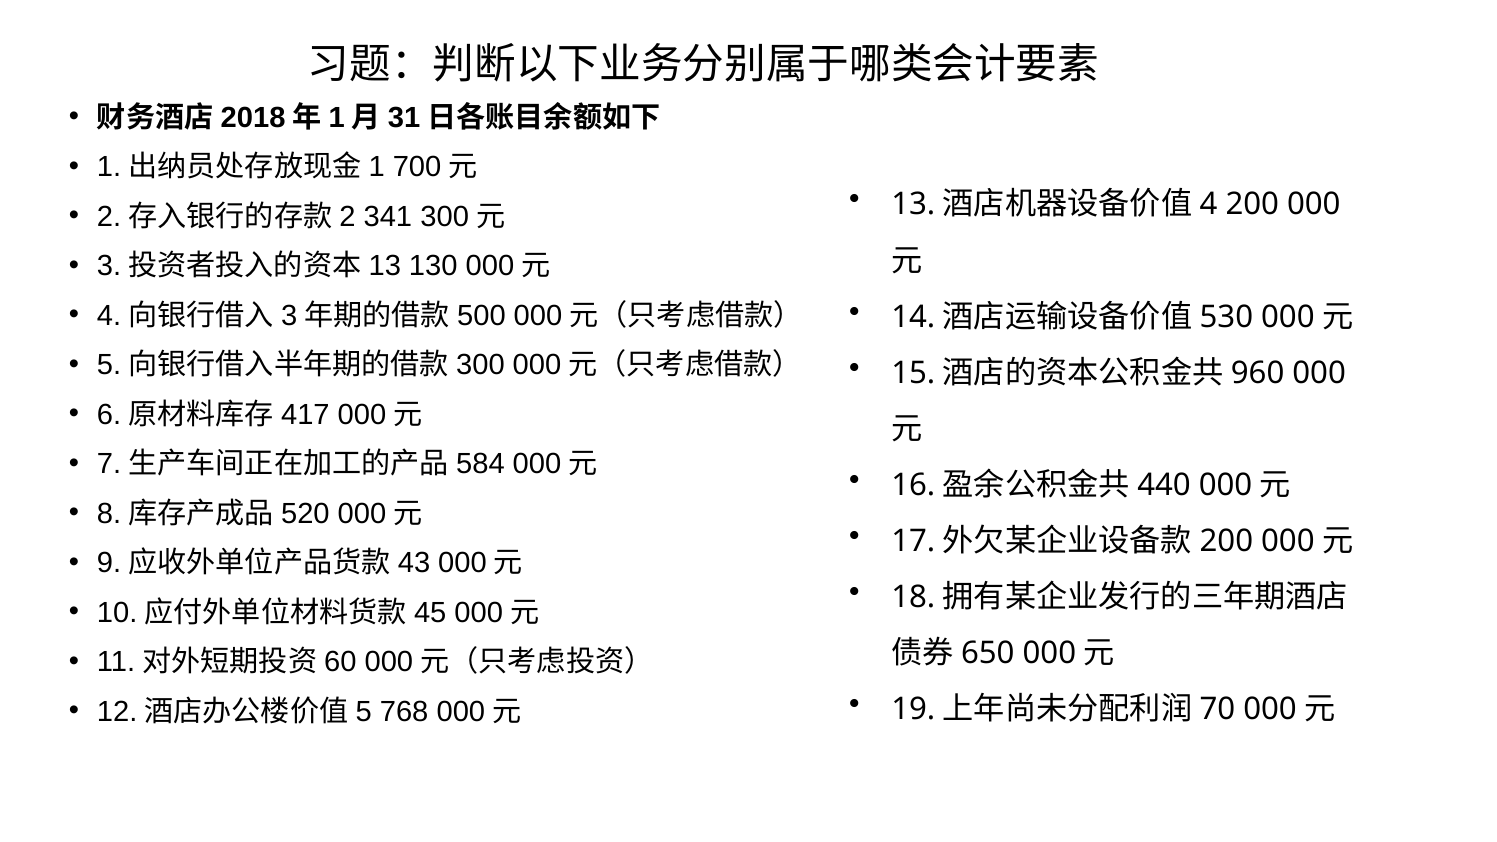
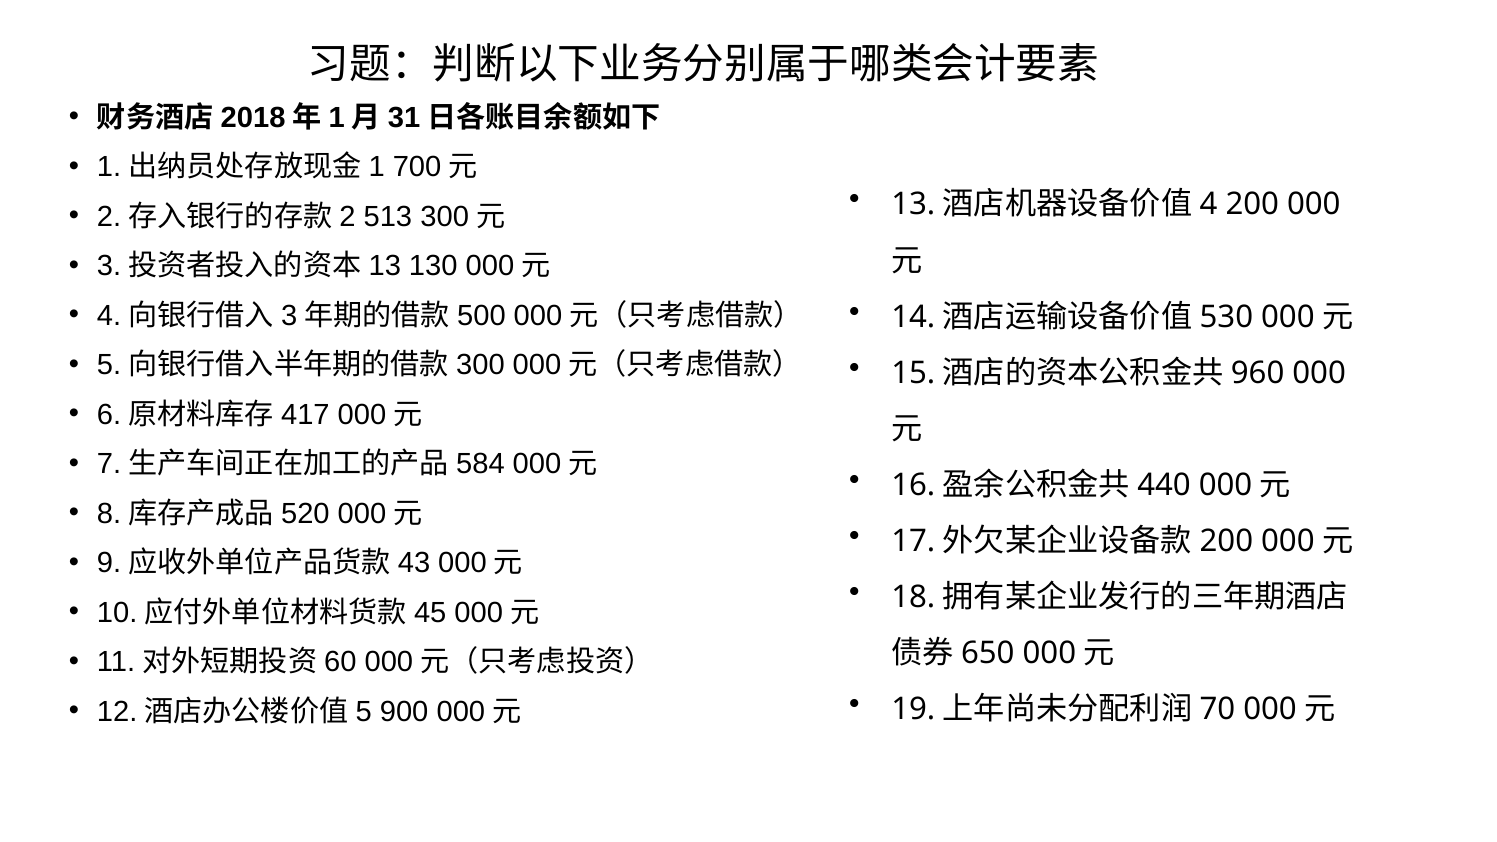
341: 341 -> 513 (388, 217)
768: 768 -> 900 (404, 712)
